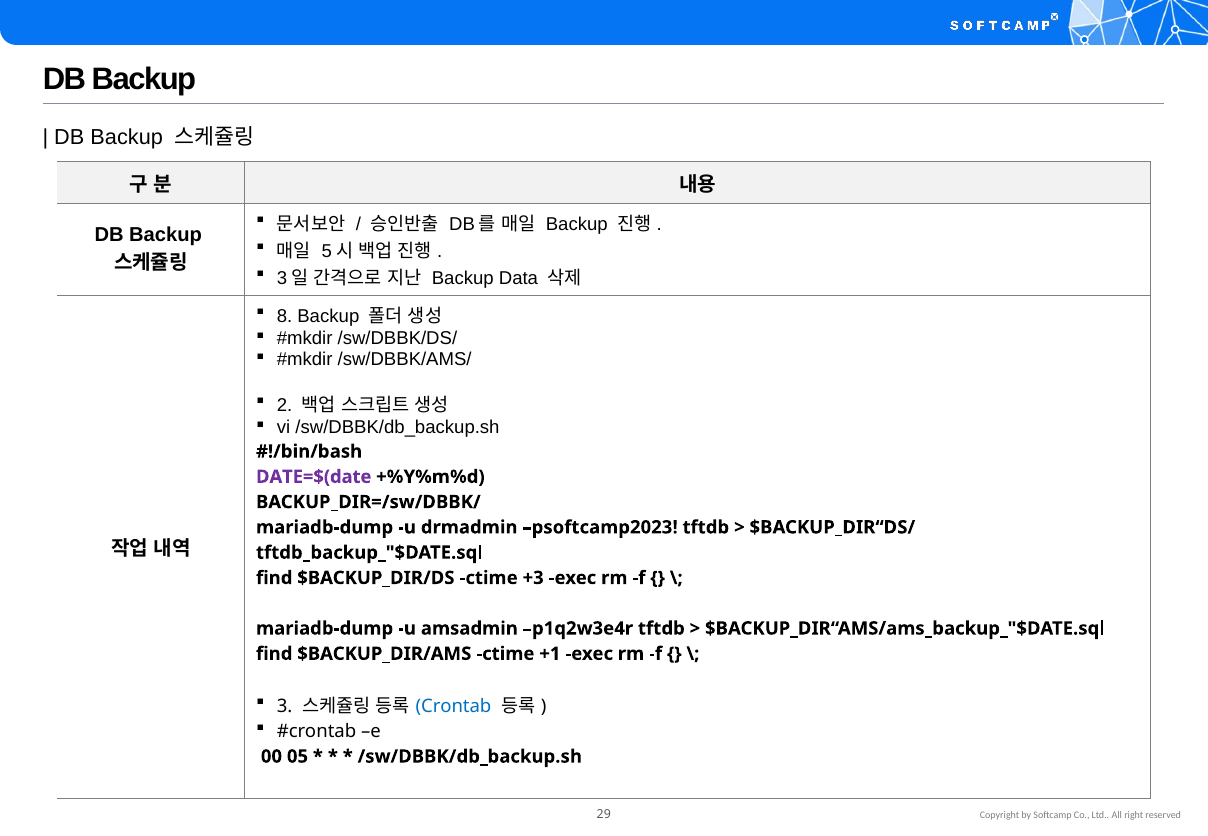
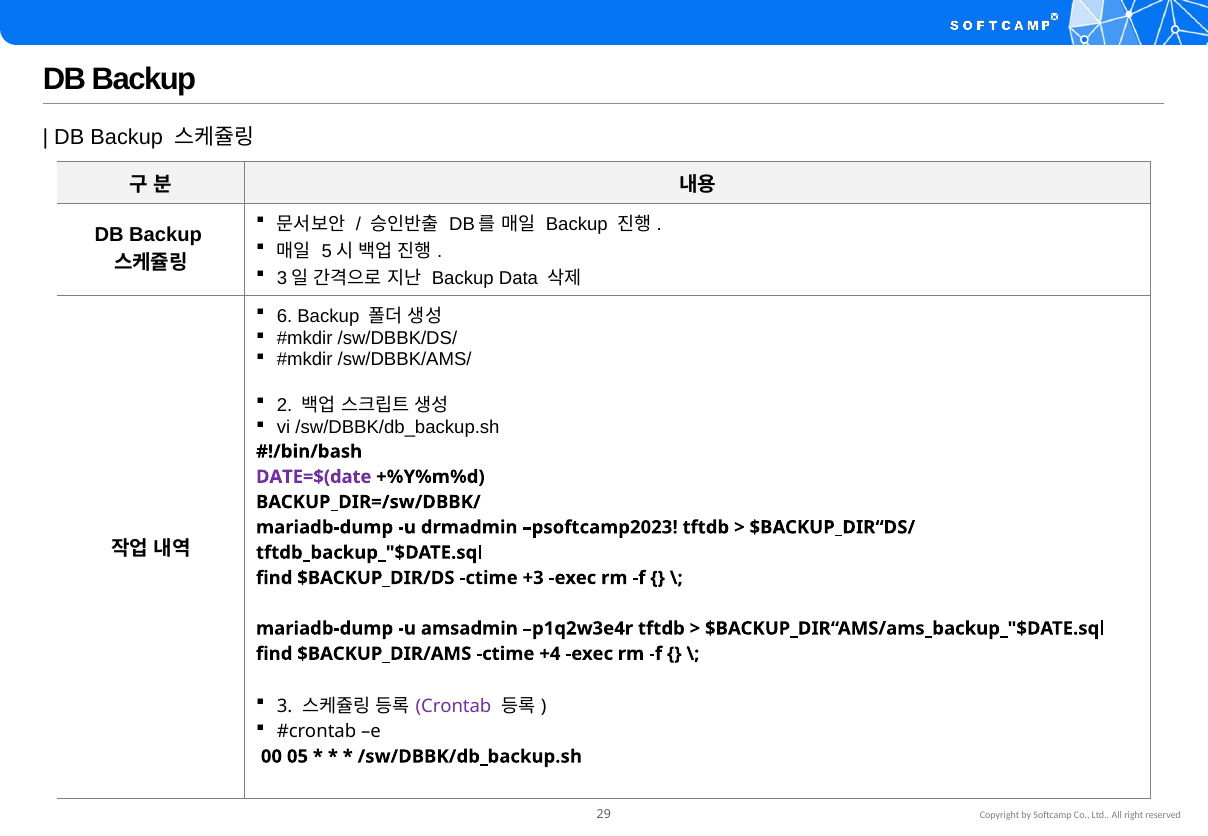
8: 8 -> 6 (285, 316)
+1: +1 -> +4 (550, 654)
Crontab colour: blue -> purple (453, 706)
